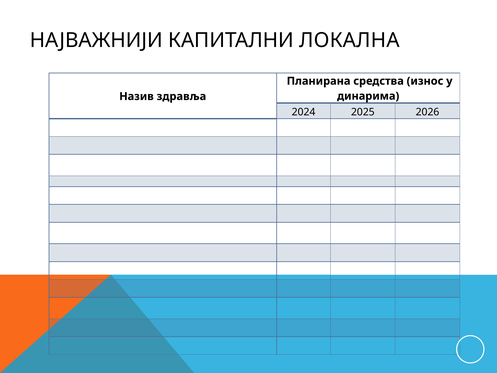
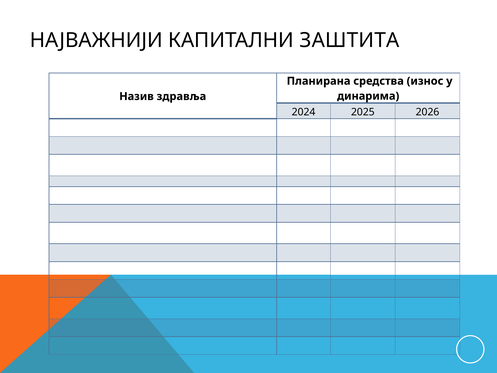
ЛОКАЛНА: ЛОКАЛНА -> ЗАШТИТА (349, 40)
